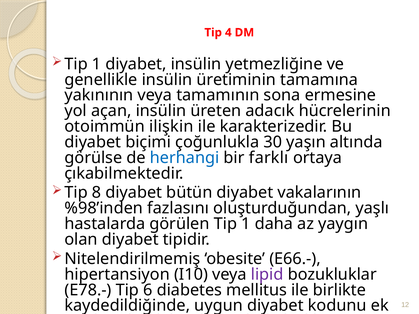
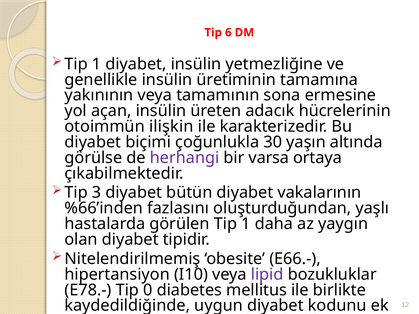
4: 4 -> 6 (228, 33)
herhangi colour: blue -> purple (185, 158)
farklı: farklı -> varsa (269, 158)
8: 8 -> 3 (97, 193)
%98’inden: %98’inden -> %66’inden (104, 208)
6: 6 -> 0 (148, 290)
